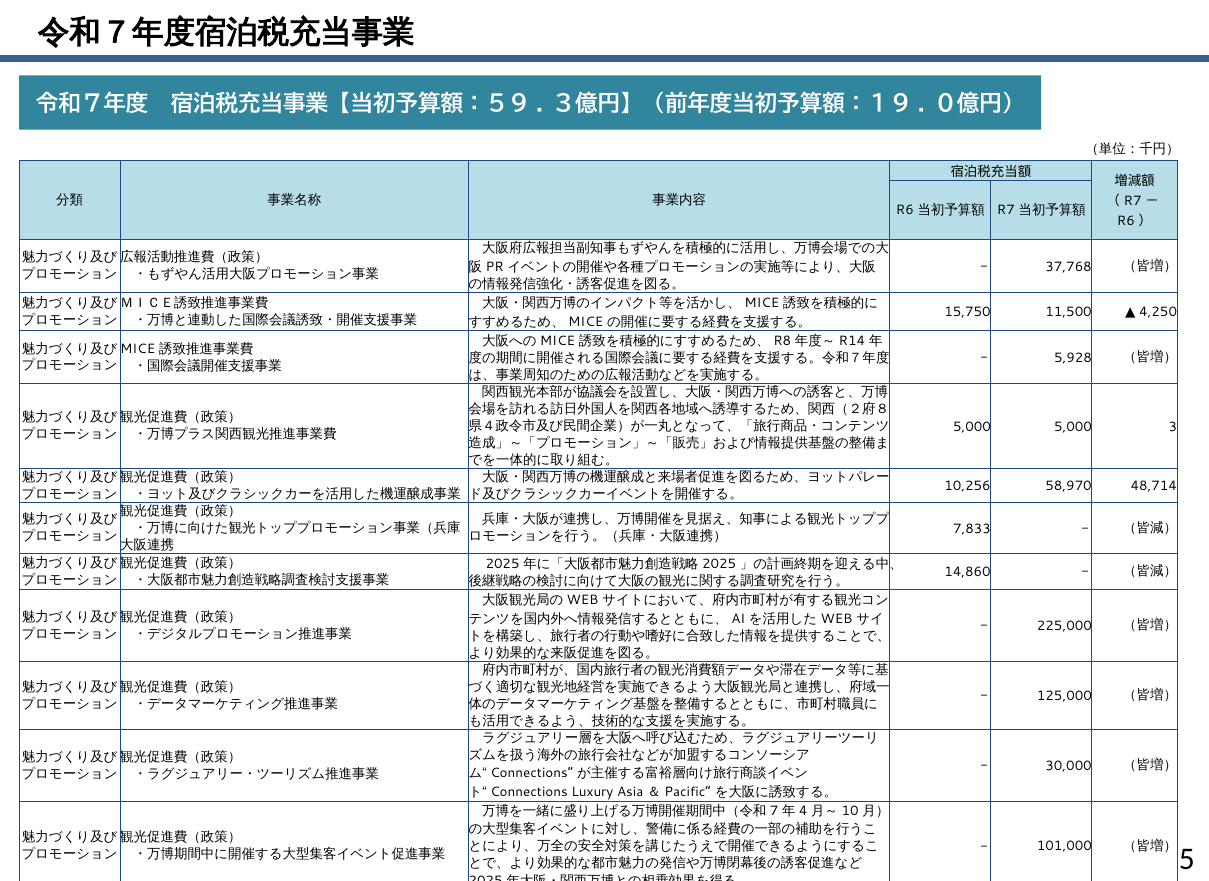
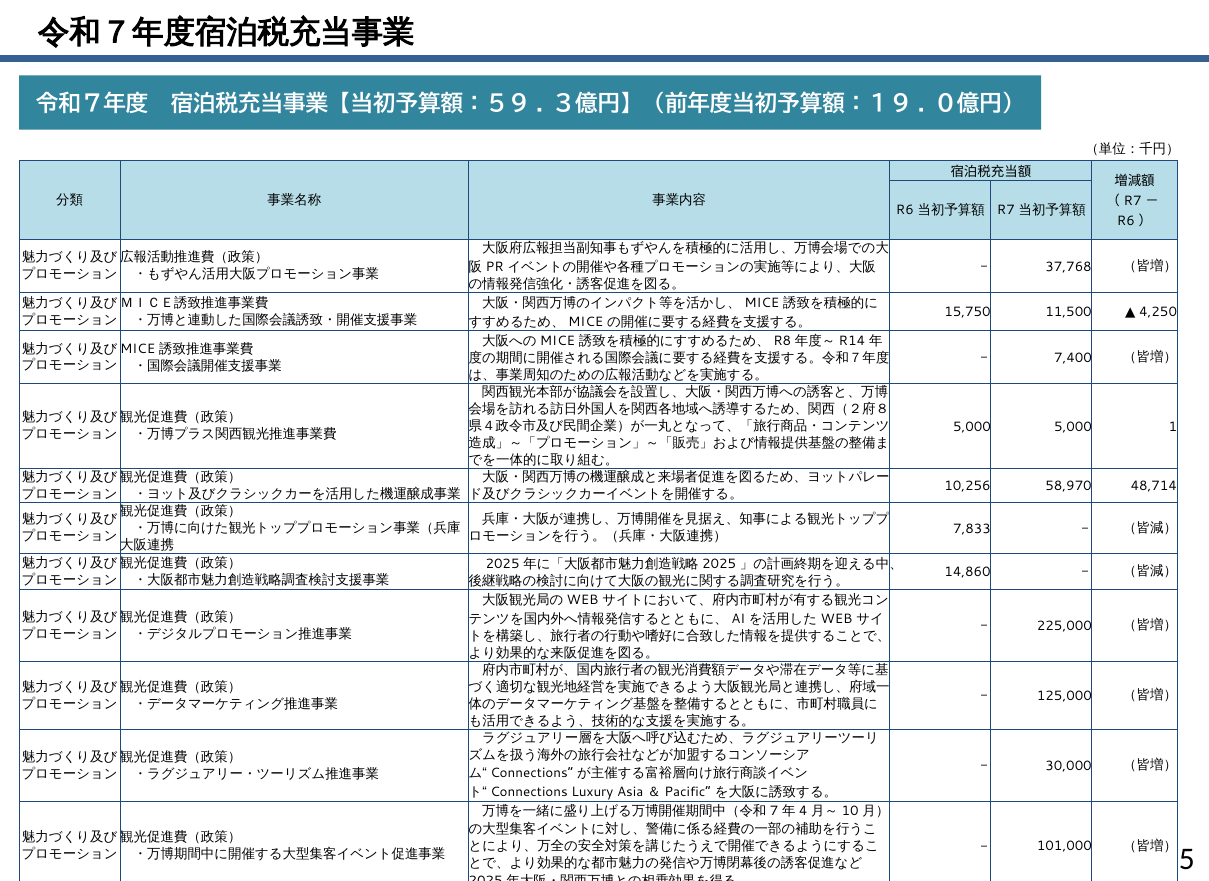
5,928: 5,928 -> 7,400 (1073, 358)
3: 3 -> 1 (1173, 427)
